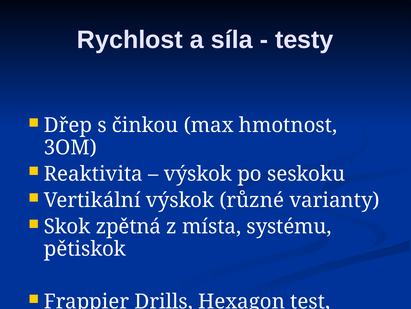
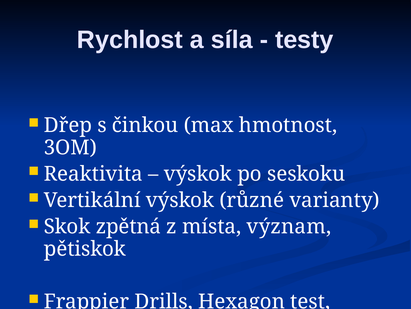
systému: systému -> význam (289, 226)
